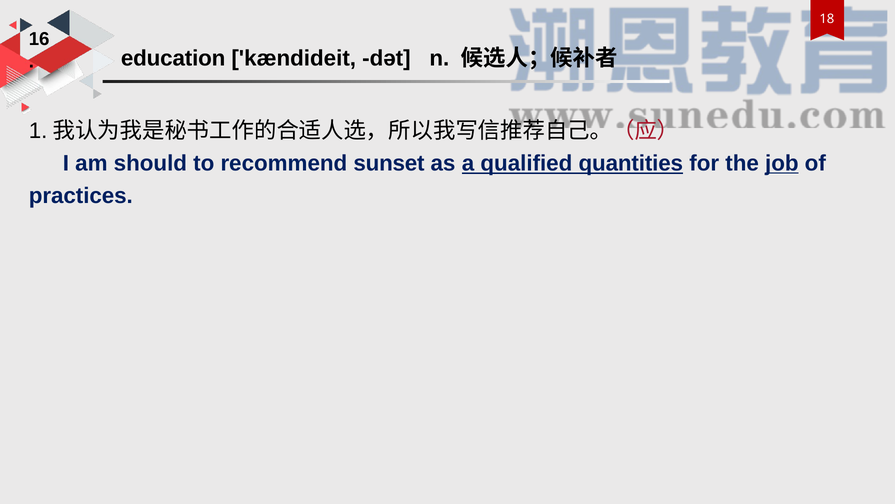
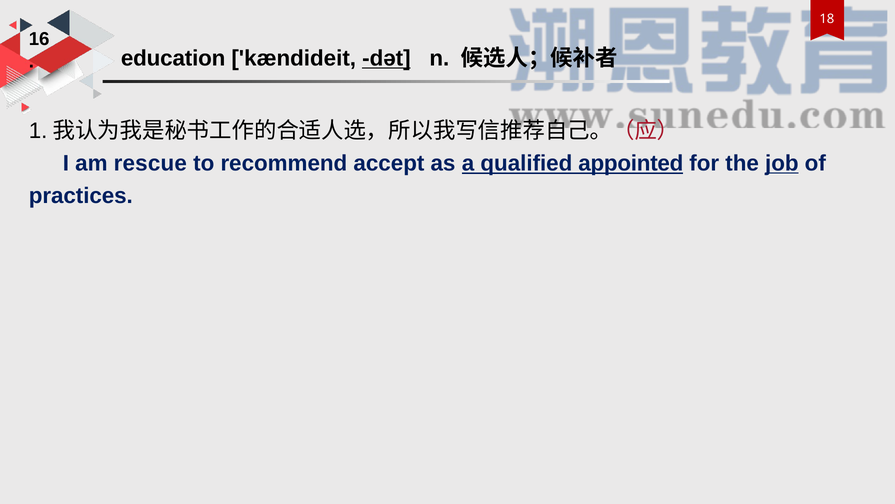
dət underline: none -> present (386, 58)
should: should -> rescue (150, 163)
sunset: sunset -> accept (389, 163)
quantities: quantities -> appointed (631, 163)
